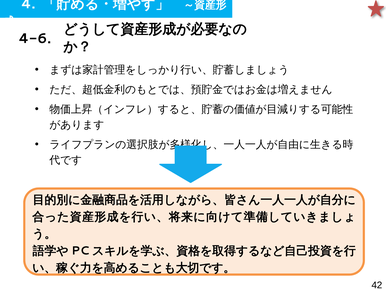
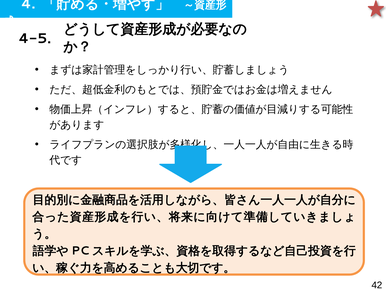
4-6: 4-6 -> 4-5 (35, 38)
